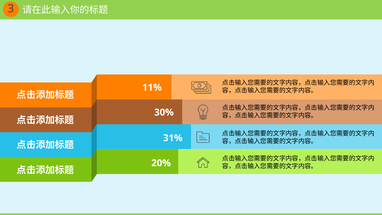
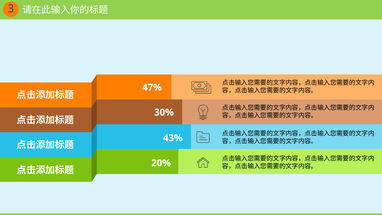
11%: 11% -> 47% (152, 87)
31%: 31% -> 43% (173, 138)
